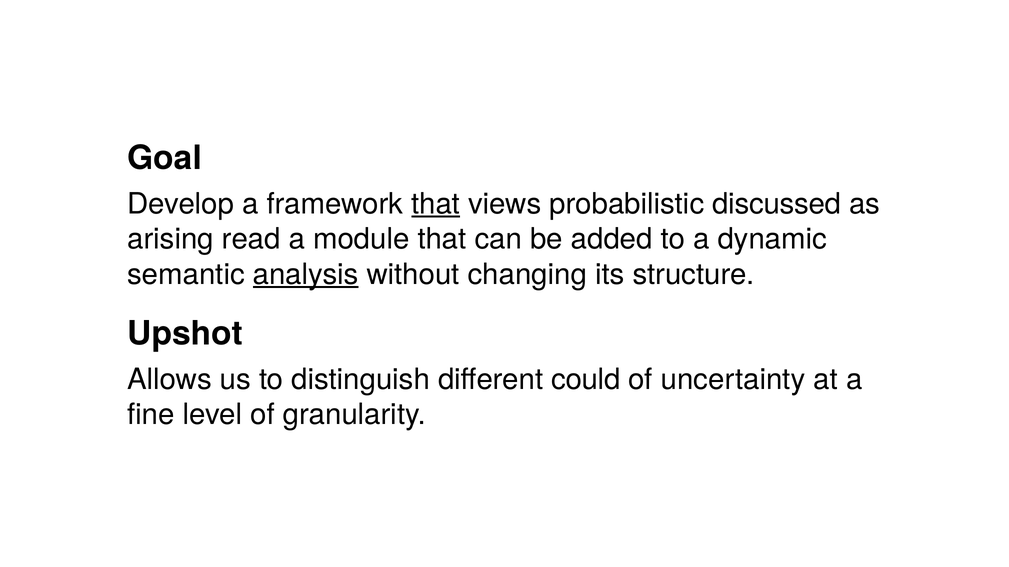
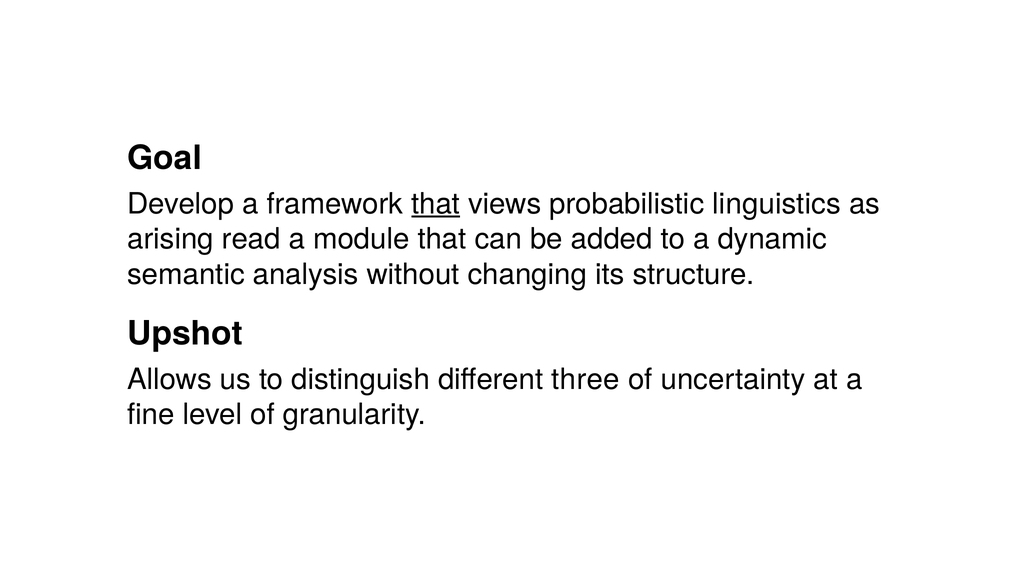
discussed: discussed -> linguistics (777, 204)
analysis underline: present -> none (306, 275)
could: could -> three (586, 380)
